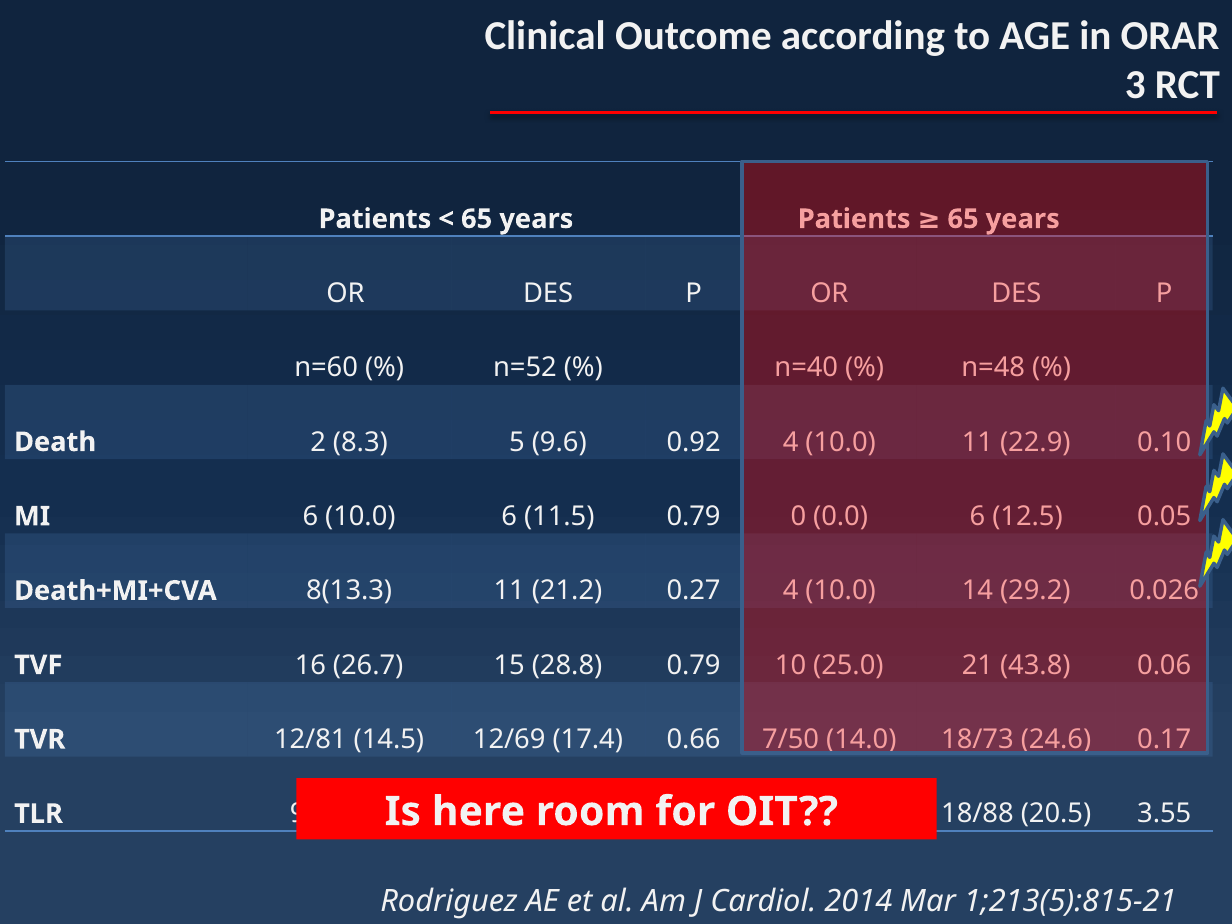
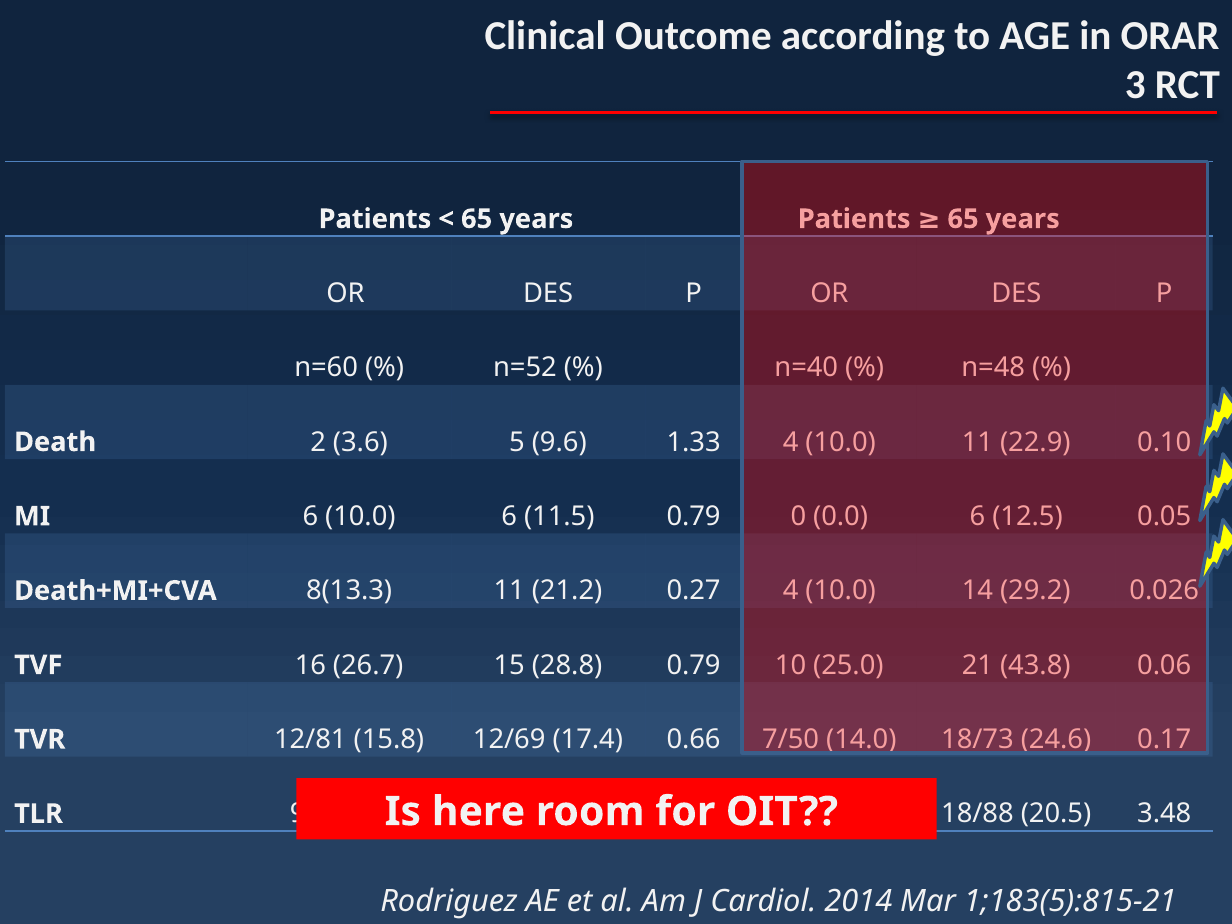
8.3: 8.3 -> 3.6 (360, 442)
0.92: 0.92 -> 1.33 (694, 442)
14.5: 14.5 -> 15.8 (389, 739)
3.55: 3.55 -> 3.48 (1164, 814)
1;213(5):815-21: 1;213(5):815-21 -> 1;183(5):815-21 (1070, 901)
